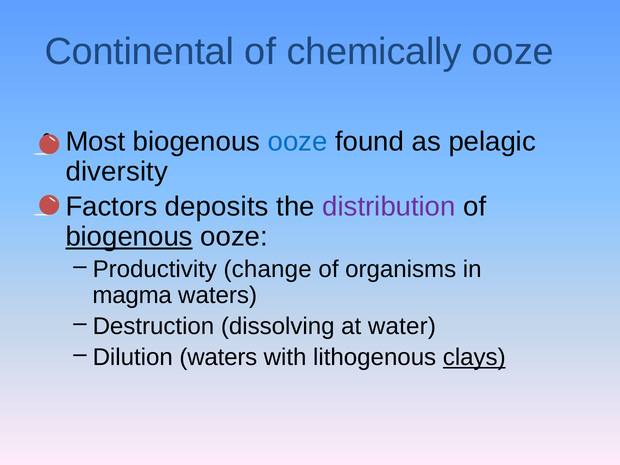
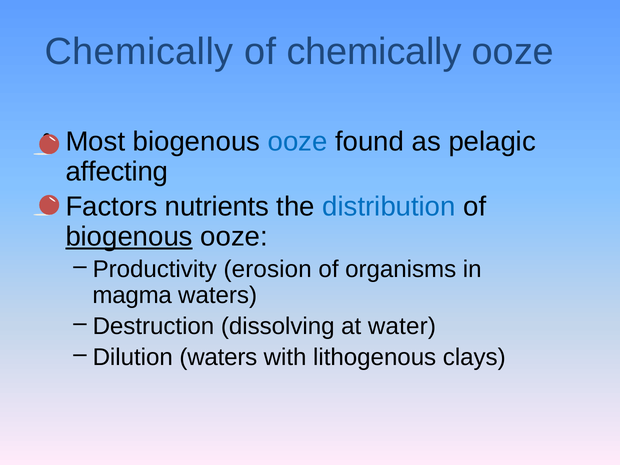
Continental: Continental -> Chemically (139, 52)
diversity: diversity -> affecting (117, 172)
deposits: deposits -> nutrients (217, 207)
distribution colour: purple -> blue (389, 207)
change: change -> erosion (268, 269)
clays underline: present -> none (474, 357)
